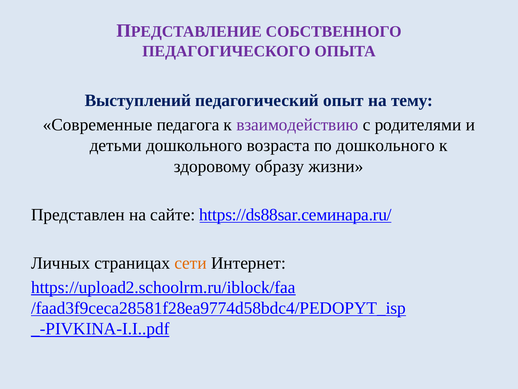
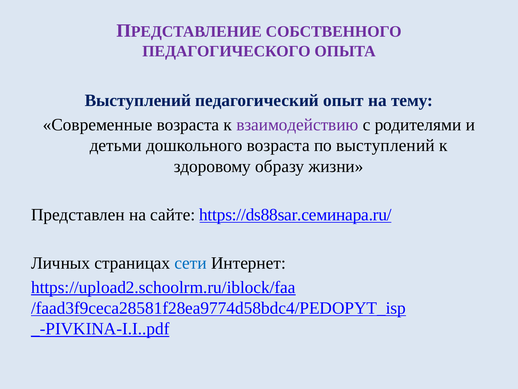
Современные педагога: педагога -> возраста (188, 125)
по дошкольного: дошкольного -> выступлений (385, 145)
сети colour: orange -> blue (191, 263)
